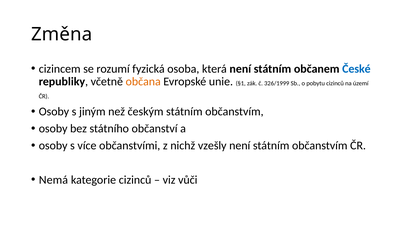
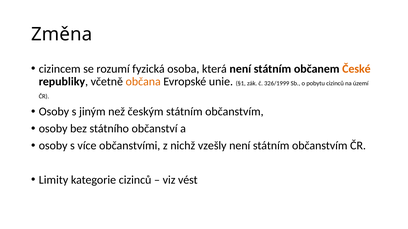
České colour: blue -> orange (356, 69)
Nemá: Nemá -> Limity (53, 180)
vůči: vůči -> vést (188, 180)
